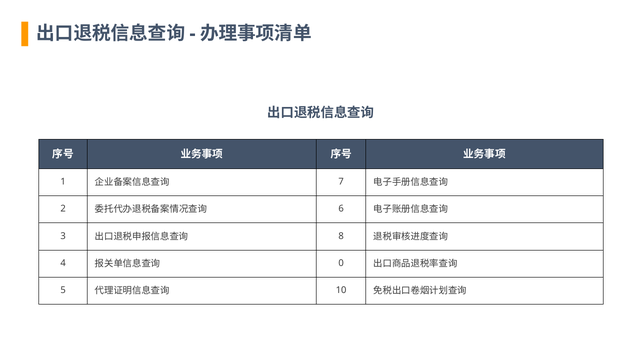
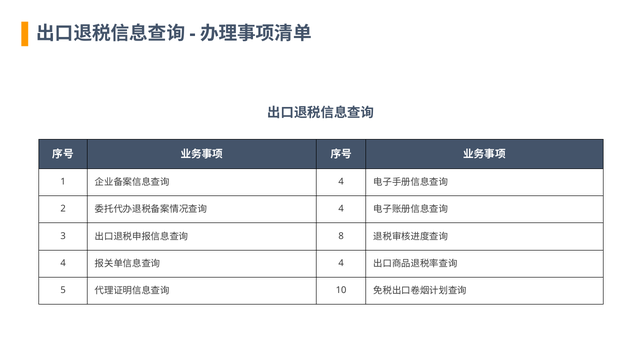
7: 7 -> 4 (341, 182)
6: 6 -> 4 (341, 209)
0: 0 -> 4 (341, 263)
